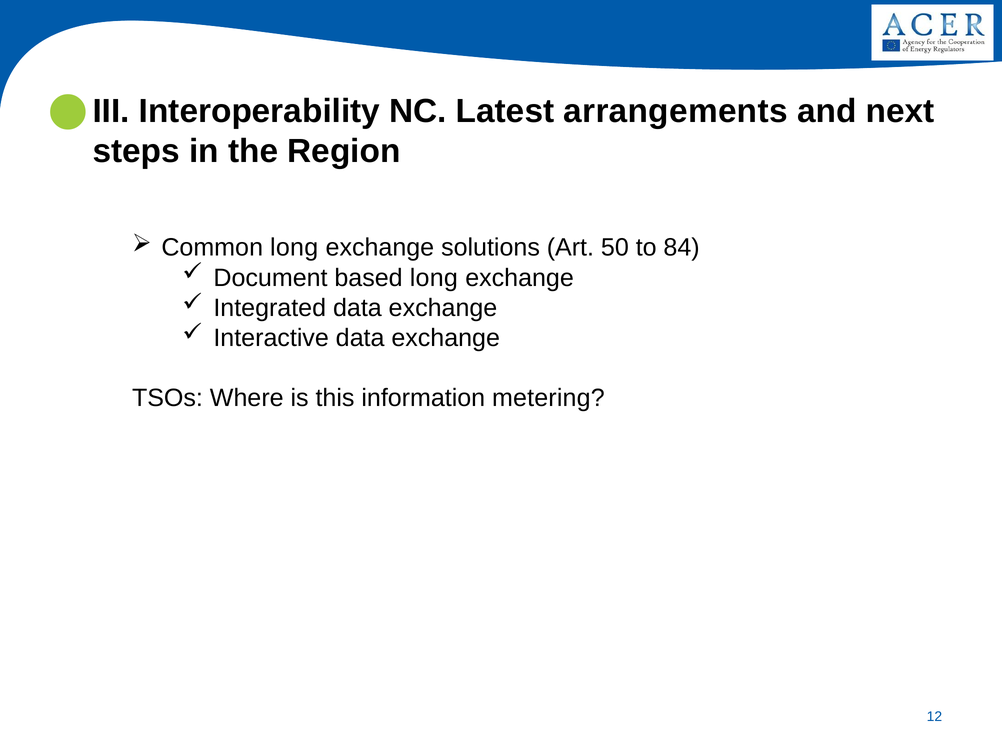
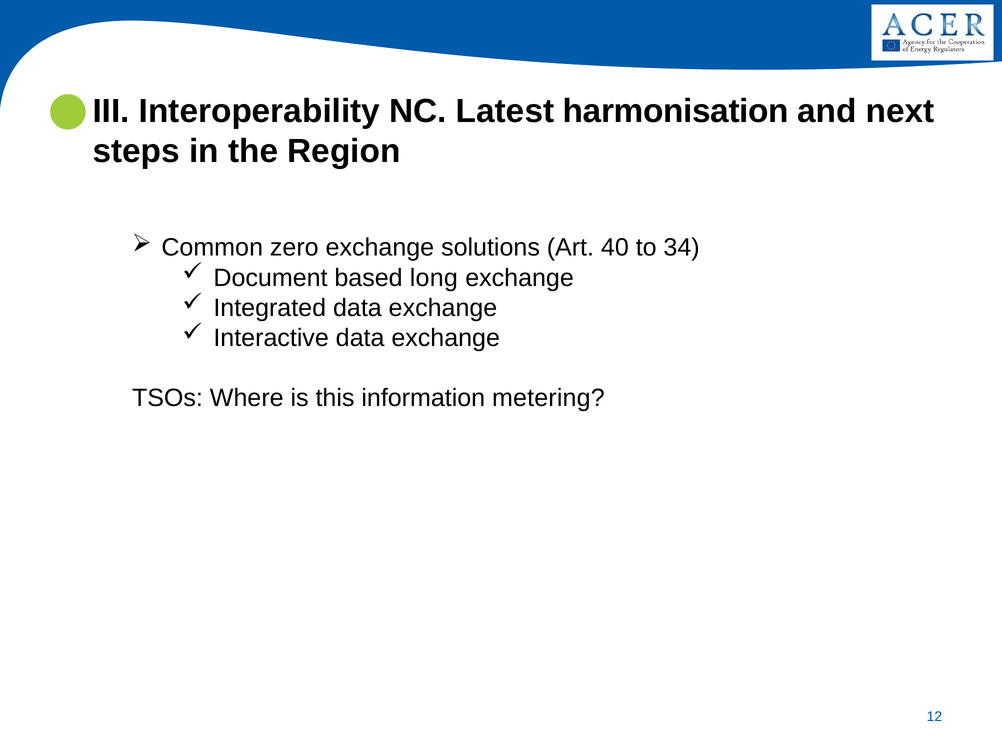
arrangements: arrangements -> harmonisation (676, 111)
Common long: long -> zero (294, 248)
50: 50 -> 40 (615, 248)
84: 84 -> 34 (682, 248)
